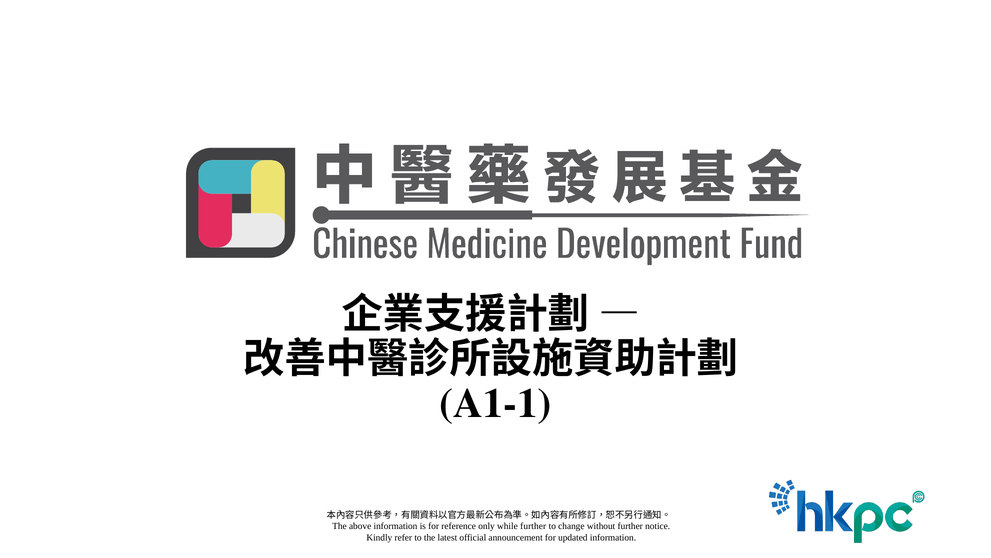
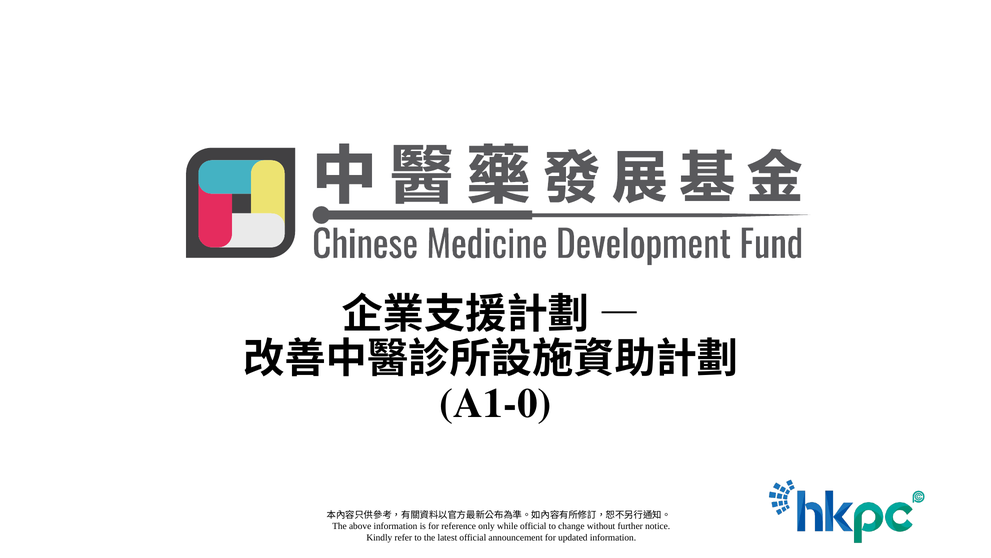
A1-1: A1-1 -> A1-0 (495, 403)
while further: further -> official (533, 526)
